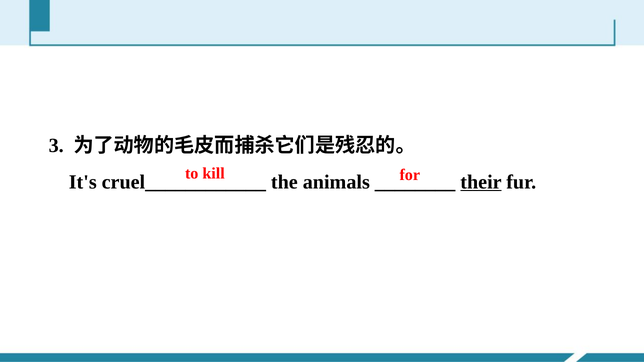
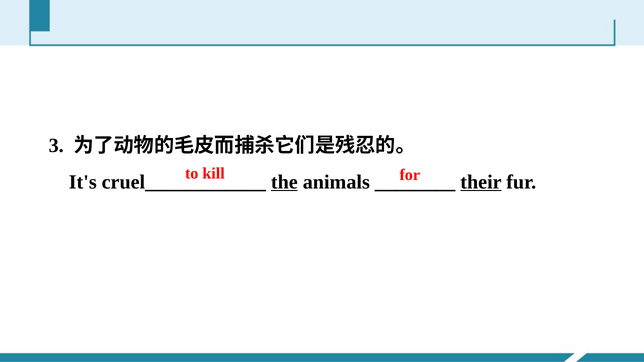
the underline: none -> present (284, 182)
